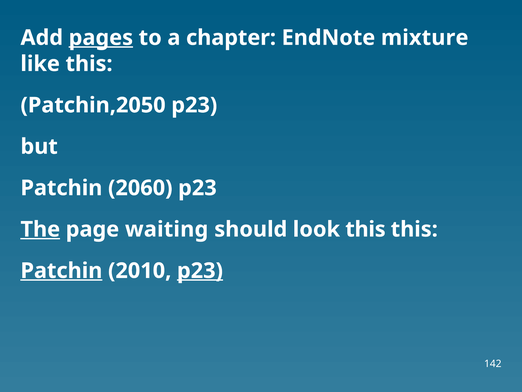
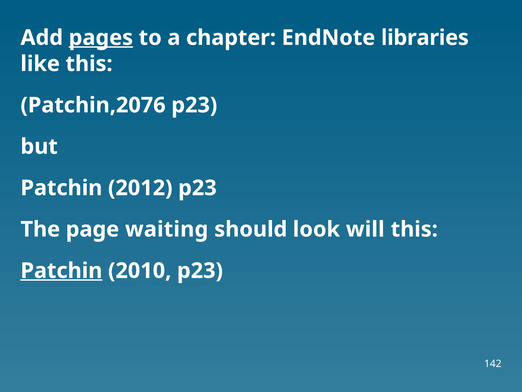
mixture: mixture -> libraries (425, 38)
Patchin,2050: Patchin,2050 -> Patchin,2076 (93, 105)
2060: 2060 -> 2012 (140, 188)
The underline: present -> none (40, 229)
look this: this -> will (365, 229)
p23 underline: present -> none (200, 270)
